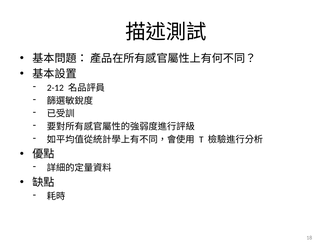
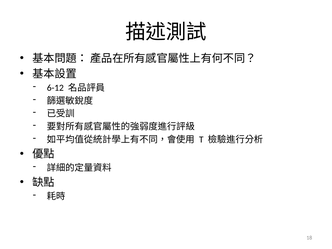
2-12: 2-12 -> 6-12 (55, 88)
